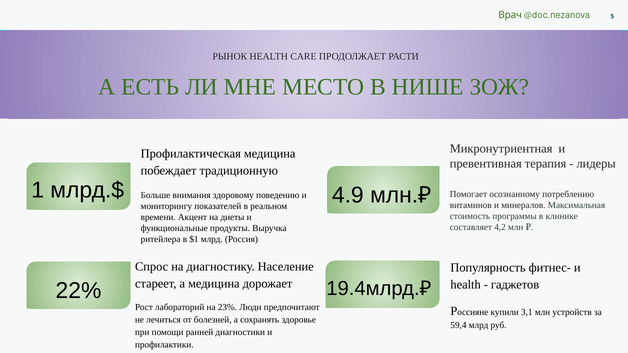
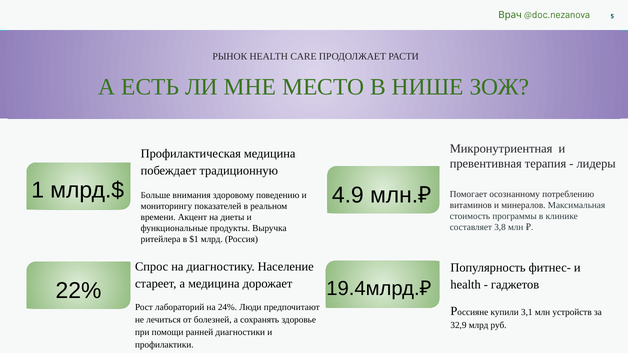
4,2: 4,2 -> 3,8 (500, 227)
23%: 23% -> 24% (227, 307)
59,4: 59,4 -> 32,9 (458, 326)
